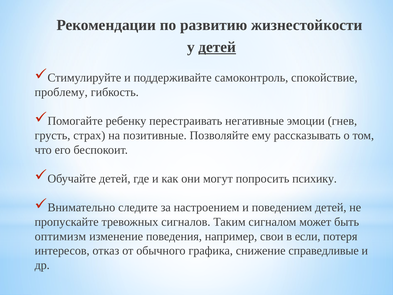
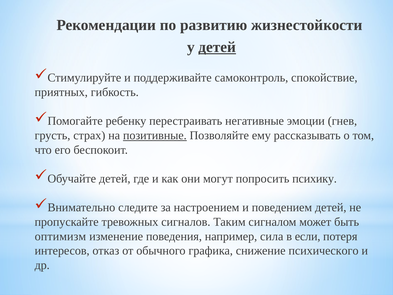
проблему: проблему -> приятных (61, 92)
позитивные underline: none -> present (155, 135)
свои: свои -> сила (272, 236)
справедливые: справедливые -> психического (324, 251)
